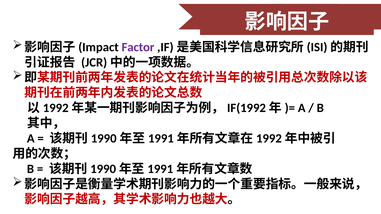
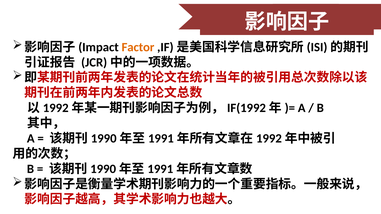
Factor colour: purple -> orange (138, 47)
